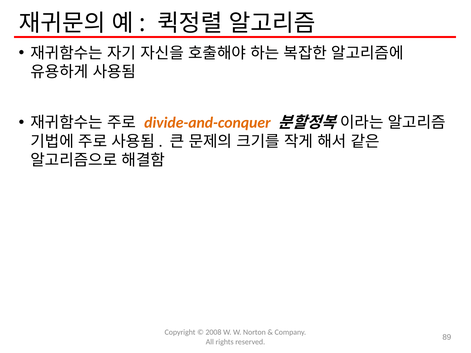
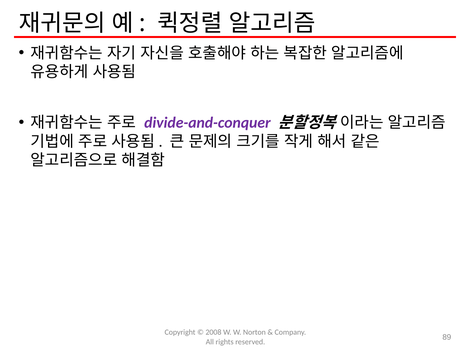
divide-and-conquer colour: orange -> purple (207, 123)
